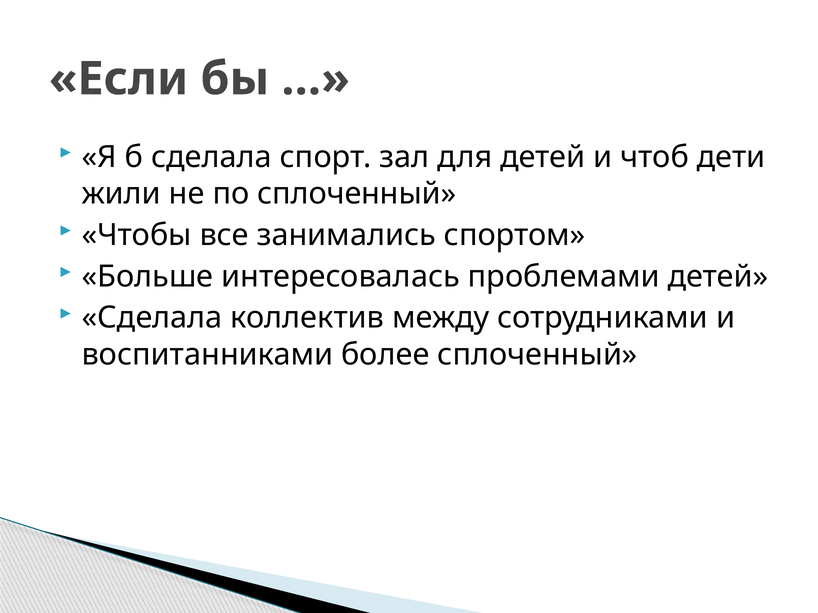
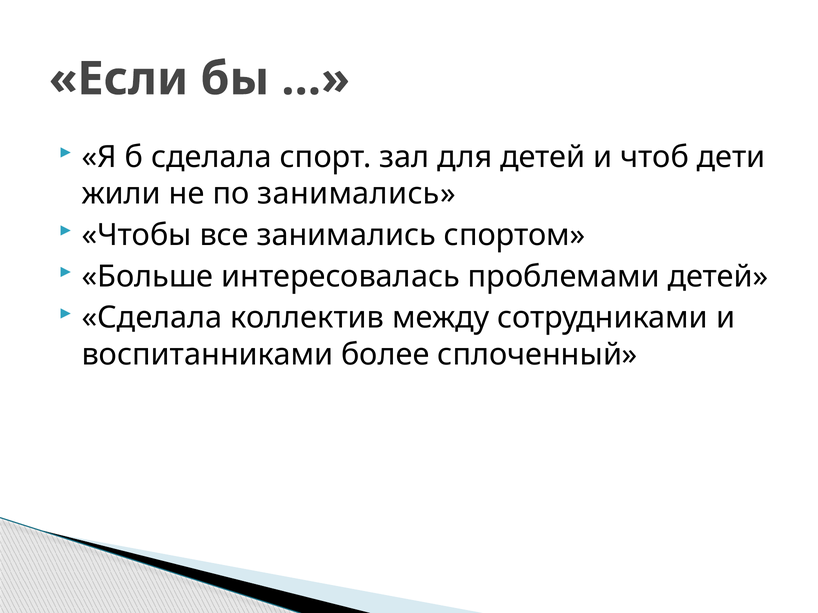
по сплоченный: сплоченный -> занимались (357, 194)
